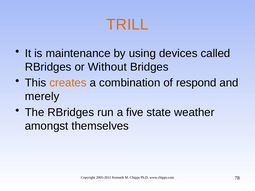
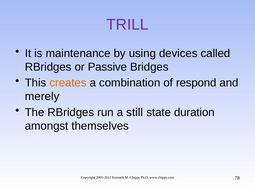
TRILL colour: orange -> purple (127, 25)
Without: Without -> Passive (107, 67)
five: five -> still (135, 112)
weather: weather -> duration (194, 112)
